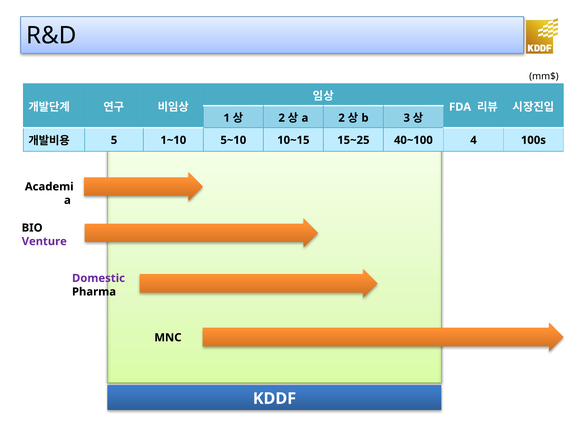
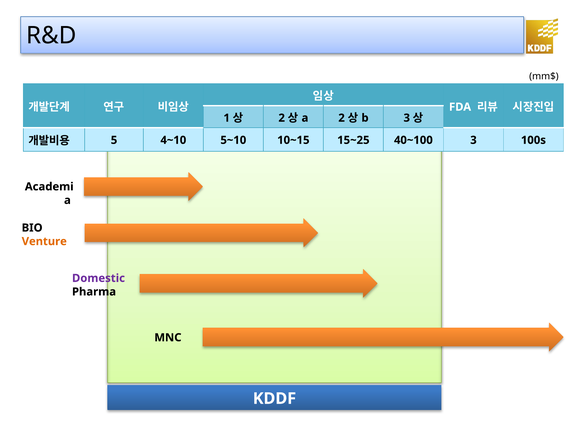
1~10: 1~10 -> 4~10 (173, 140)
40~100 4: 4 -> 3 (473, 140)
Venture colour: purple -> orange (44, 241)
